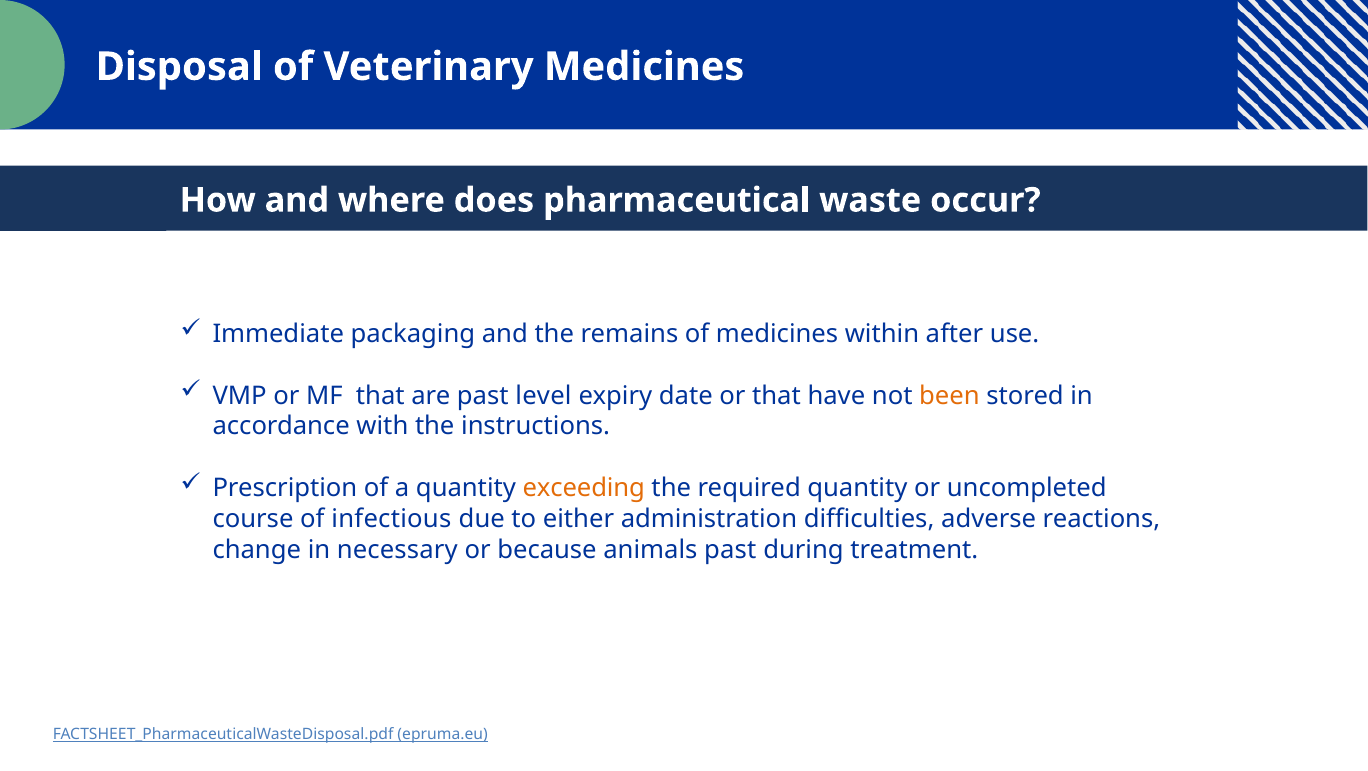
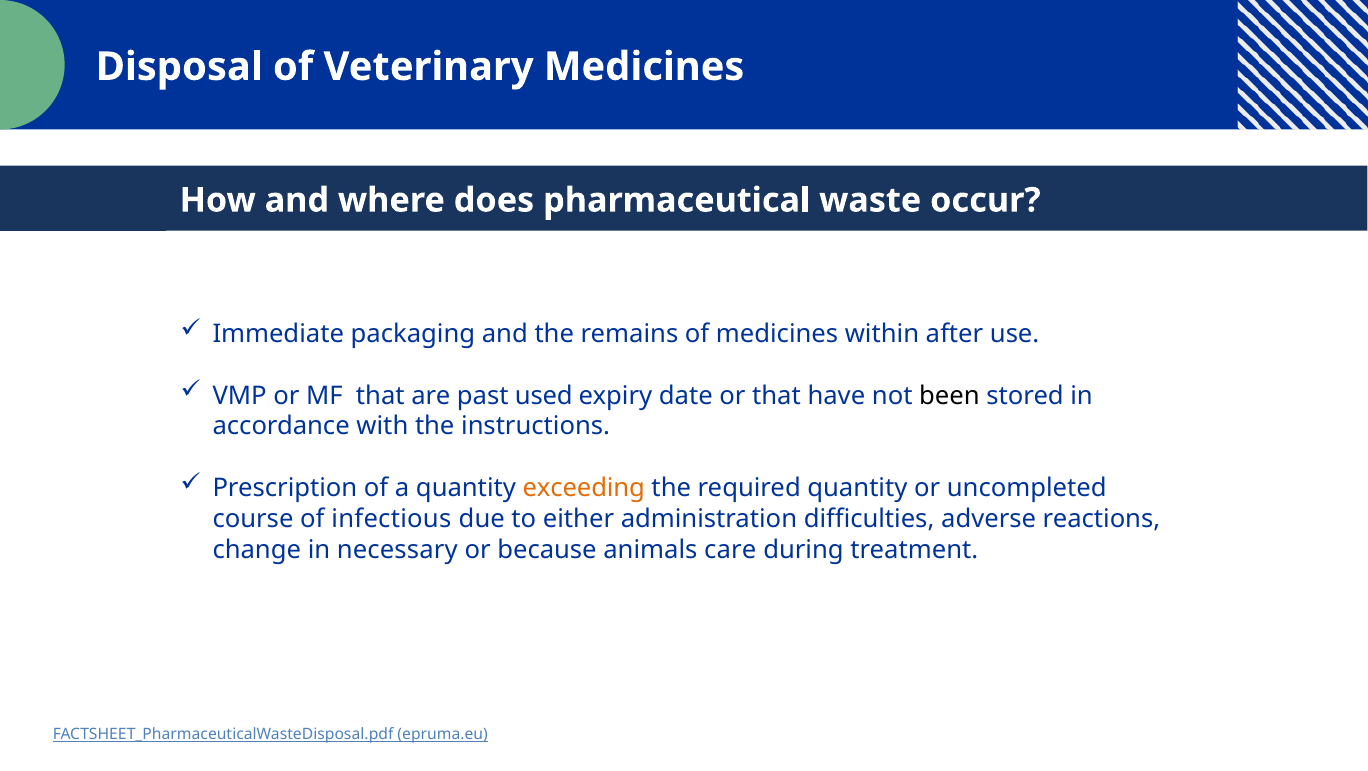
level: level -> used (544, 396)
been colour: orange -> black (949, 396)
animals past: past -> care (730, 550)
